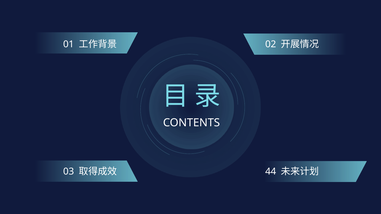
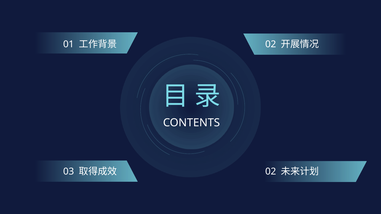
44: 44 -> 02 (271, 172)
